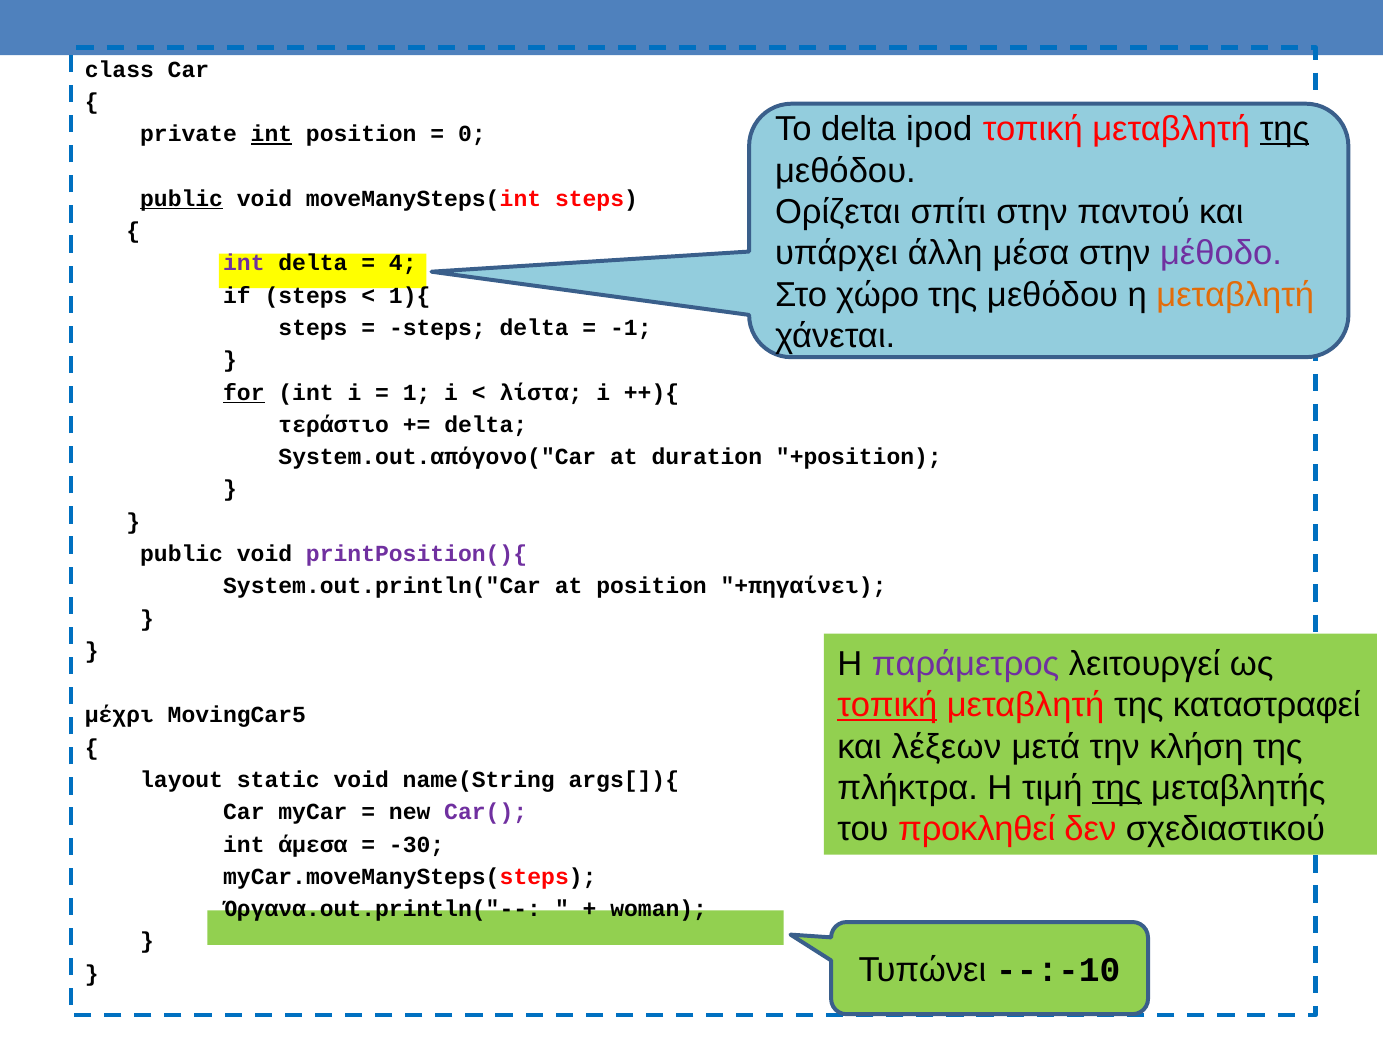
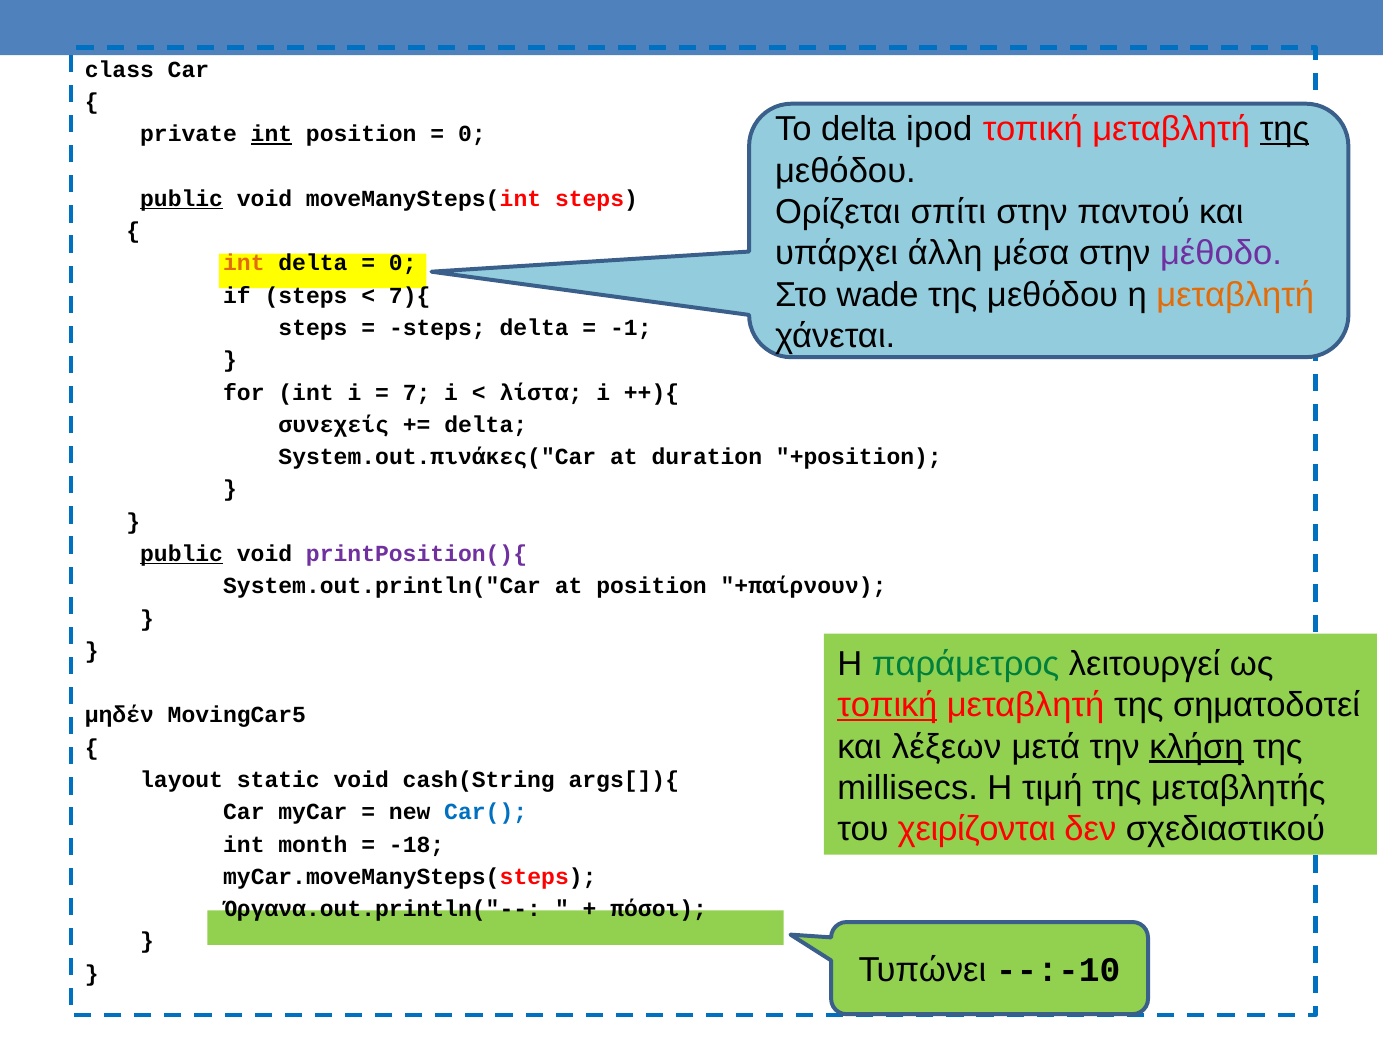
int colour: purple -> orange (244, 263)
4: 4 -> 0 (403, 263)
χώρο: χώρο -> wade (878, 295)
1){: 1){ -> 7){ (410, 296)
for underline: present -> none (244, 393)
1: 1 -> 7 (417, 393)
τεράστιο: τεράστιο -> συνεχείς (334, 425)
System.out.απόγονο("Car: System.out.απόγονο("Car -> System.out.πινάκες("Car (437, 457)
public underline: none -> present (182, 554)
+πηγαίνει: +πηγαίνει -> +παίρνουν (804, 586)
παράμετρος colour: purple -> green (966, 664)
καταστραφεί: καταστραφεί -> σηματοδοτεί (1267, 705)
μέχρι: μέχρι -> μηδέν (119, 715)
κλήση underline: none -> present (1197, 747)
name(String: name(String -> cash(String (479, 780)
πλήκτρα: πλήκτρα -> millisecs (908, 788)
της underline: present -> none (1117, 788)
Car( colour: purple -> blue (486, 812)
προκληθεί: προκληθεί -> χειρίζονται (977, 830)
άμεσα: άμεσα -> month (313, 845)
-30: -30 -> -18 (417, 845)
woman: woman -> πόσοι (659, 909)
